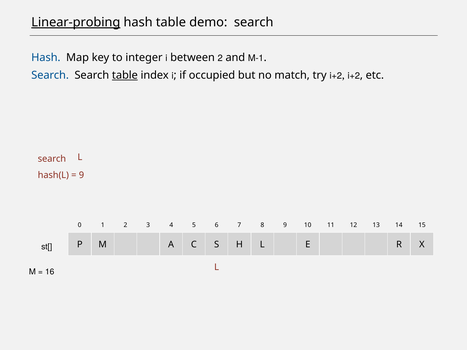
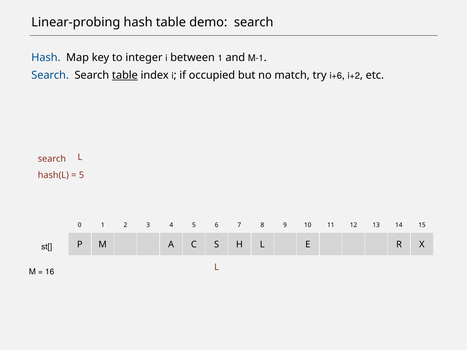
Linear-probing underline: present -> none (76, 22)
between 2: 2 -> 1 (220, 58)
try i+2: i+2 -> i+6 (336, 76)
9: 9 -> 5 (81, 175)
